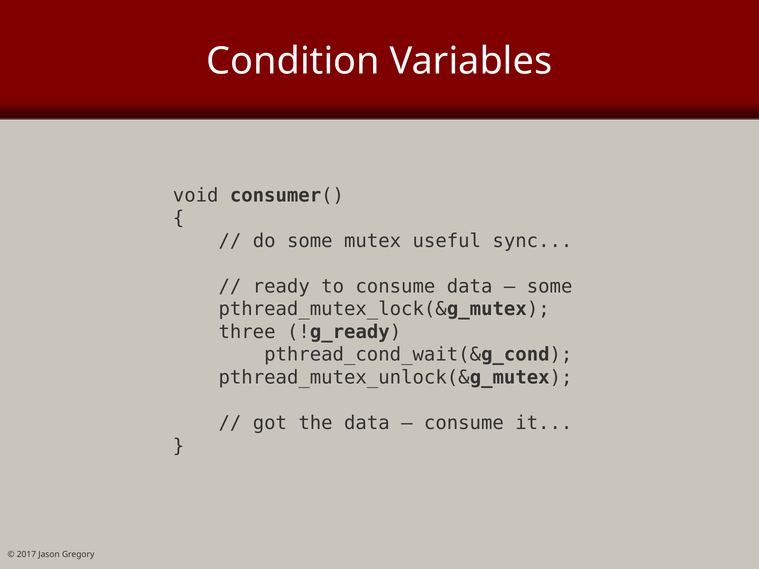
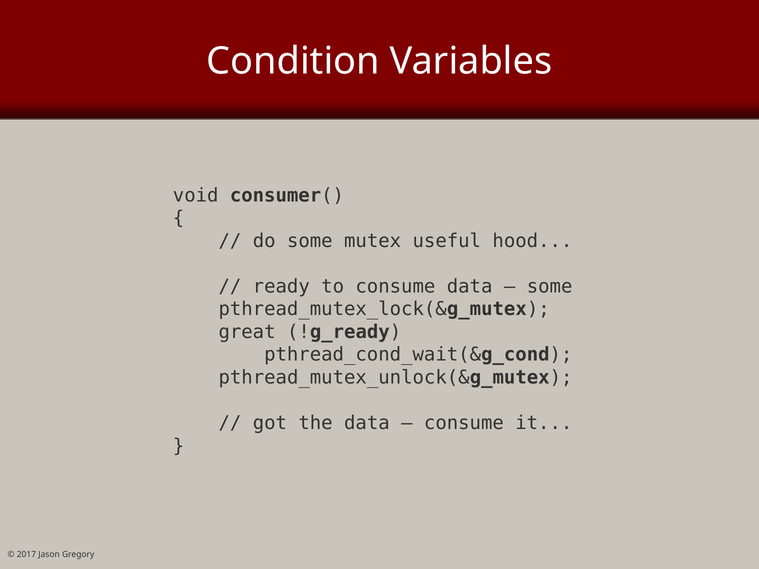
sync: sync -> hood (532, 241)
three: three -> great (247, 332)
